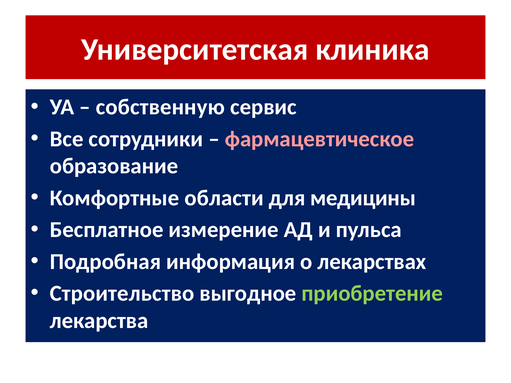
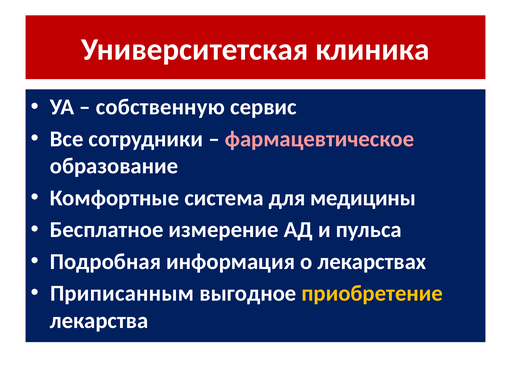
области: области -> система (224, 198)
Строительство: Строительство -> Приписанным (122, 293)
приобретение colour: light green -> yellow (372, 293)
